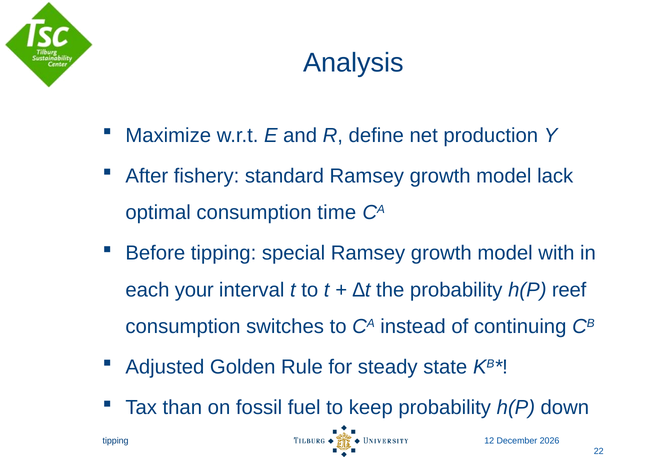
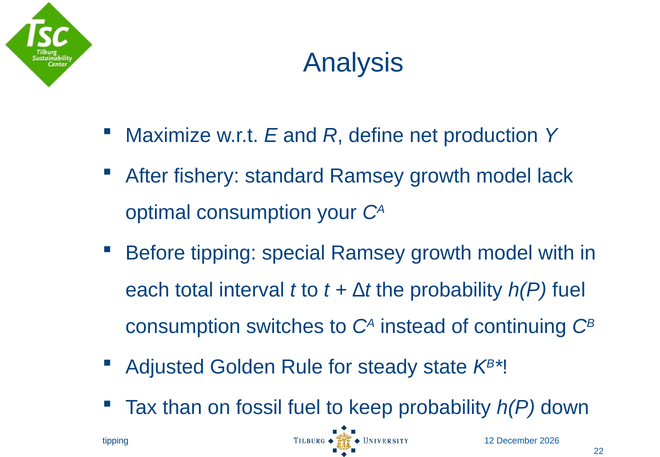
time: time -> your (337, 213)
your: your -> total (194, 290)
h(P reef: reef -> fuel (569, 290)
